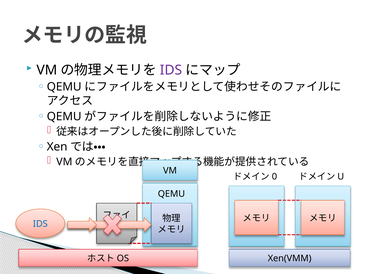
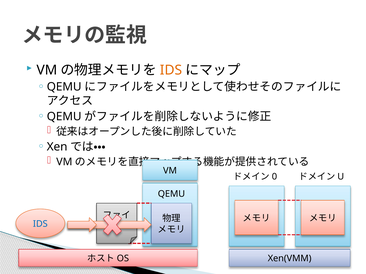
IDS colour: purple -> orange (171, 70)
